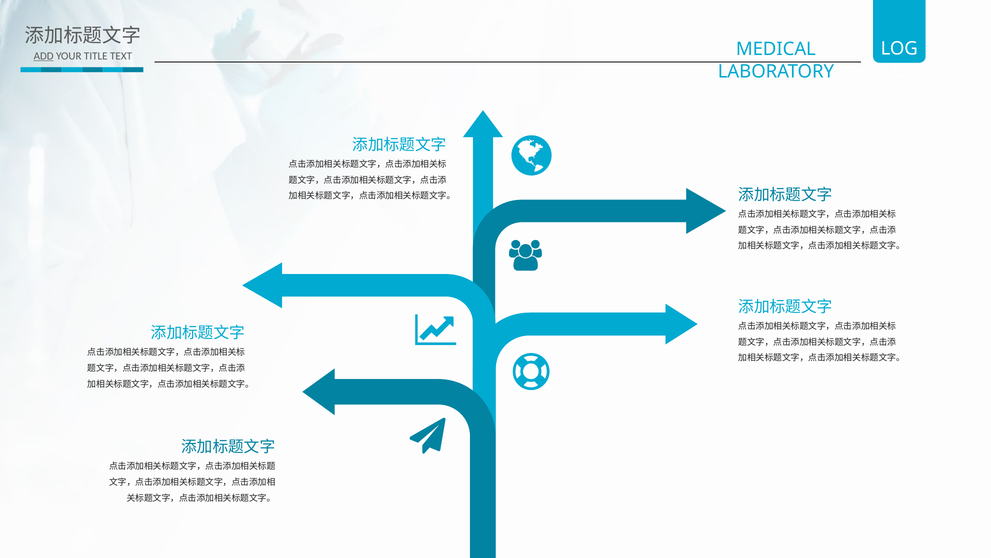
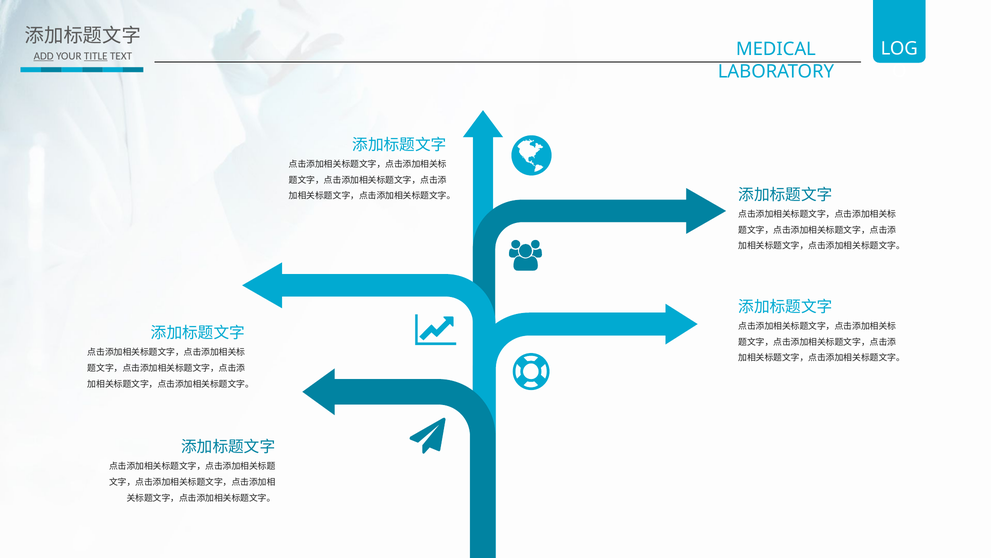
TITLE underline: none -> present (96, 56)
